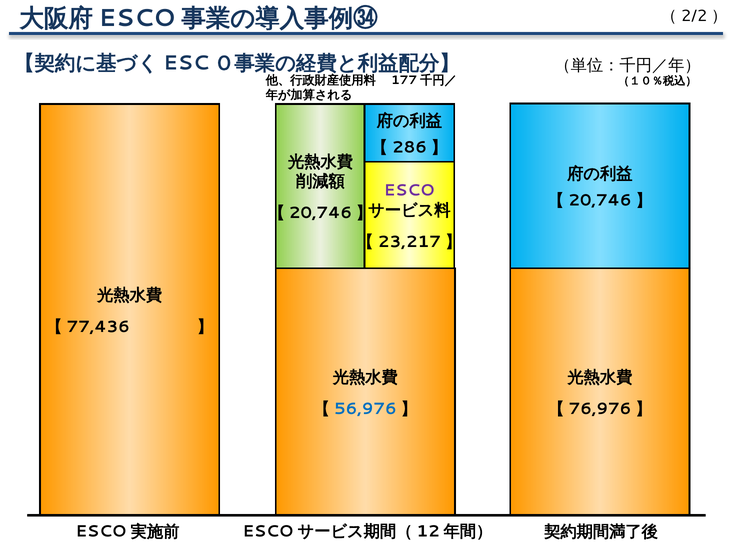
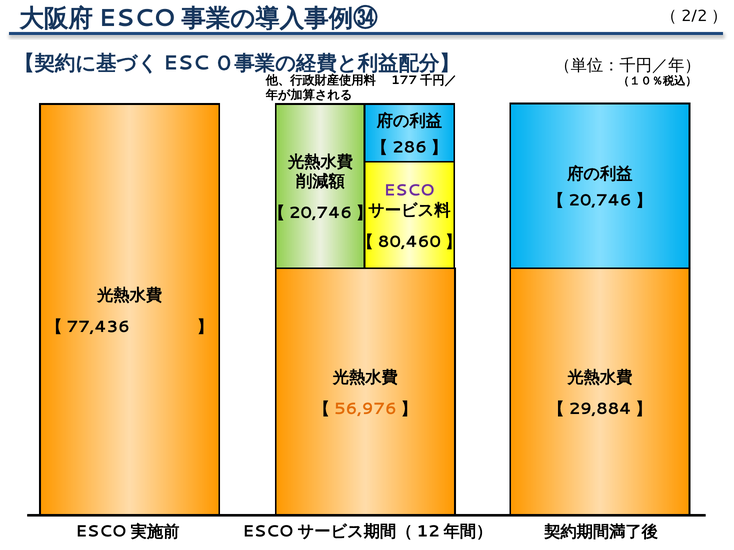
23,217: 23,217 -> 80,460 (409, 242)
56,976 colour: blue -> orange (365, 409)
76,976: 76,976 -> 29,884 (600, 409)
